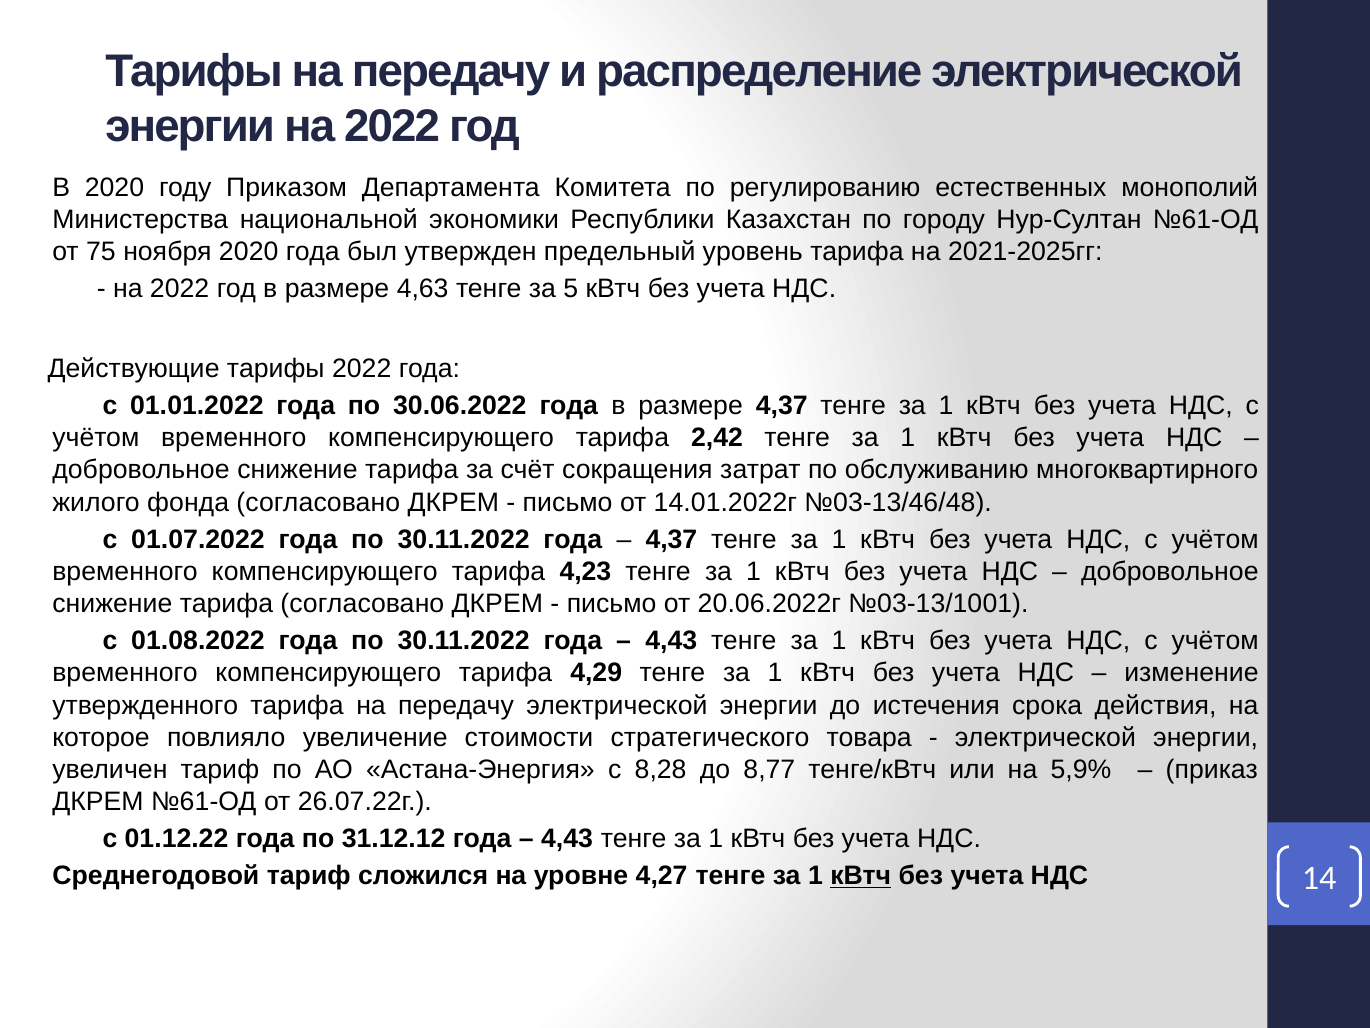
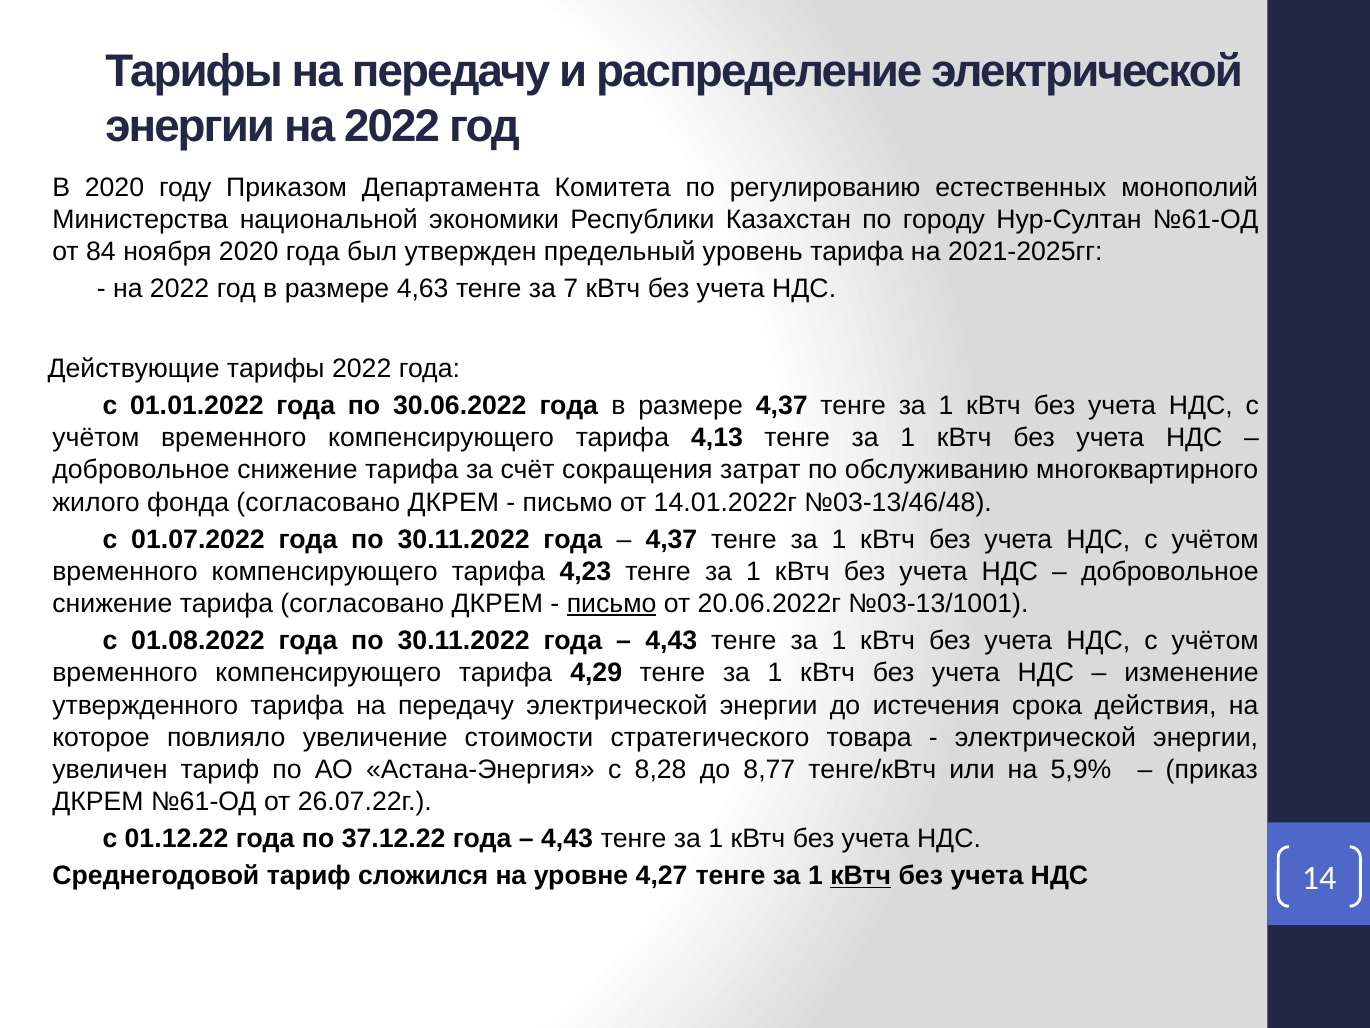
75: 75 -> 84 (101, 252)
5: 5 -> 7 (571, 289)
2,42: 2,42 -> 4,13 (717, 438)
письмо underline: none -> present (612, 603)
31.12.12: 31.12.12 -> 37.12.22 (394, 838)
